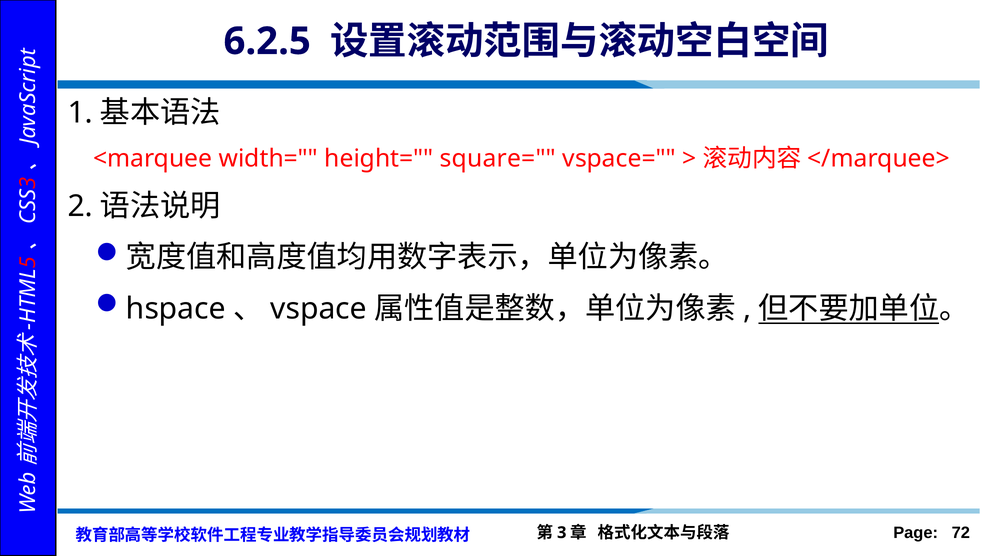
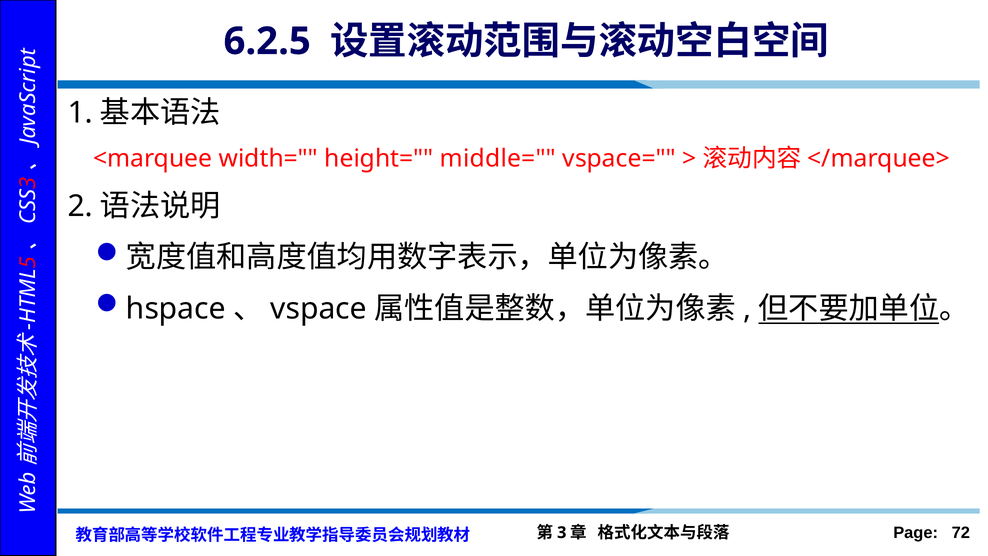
square=: square= -> middle= (498, 159)
